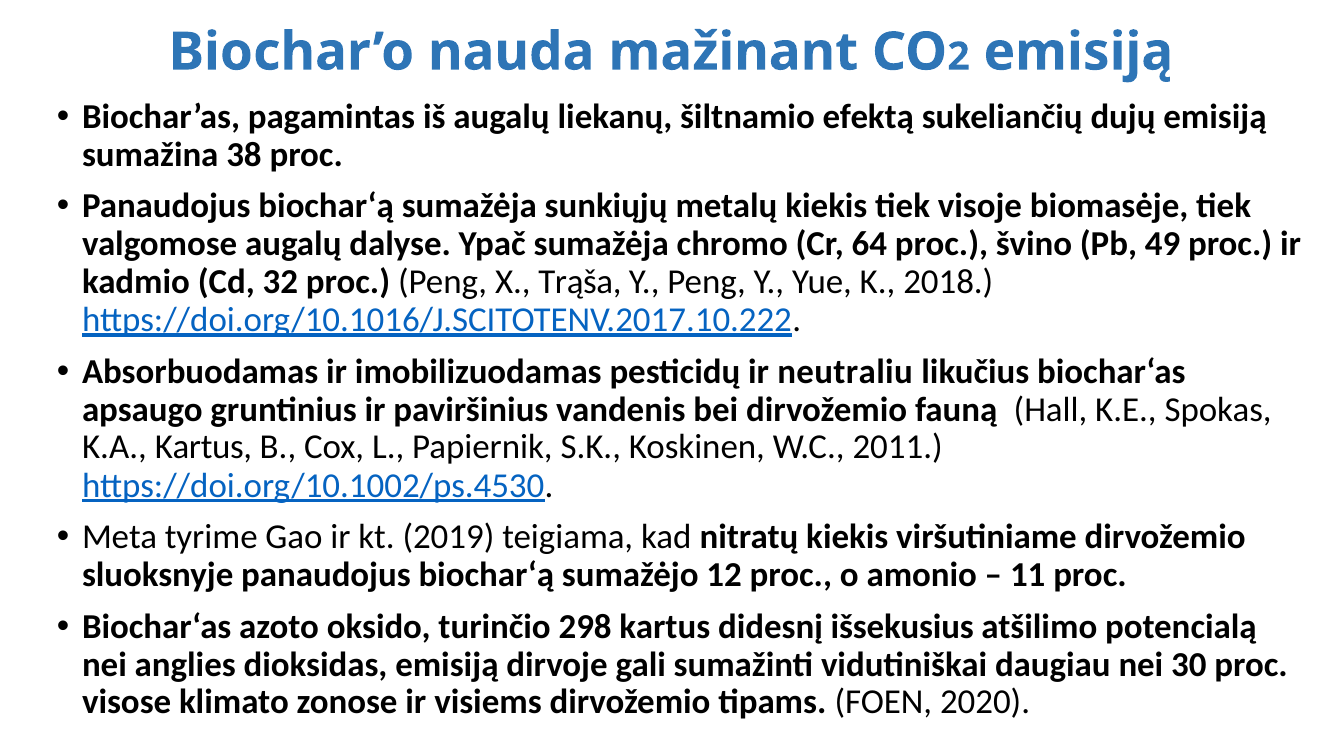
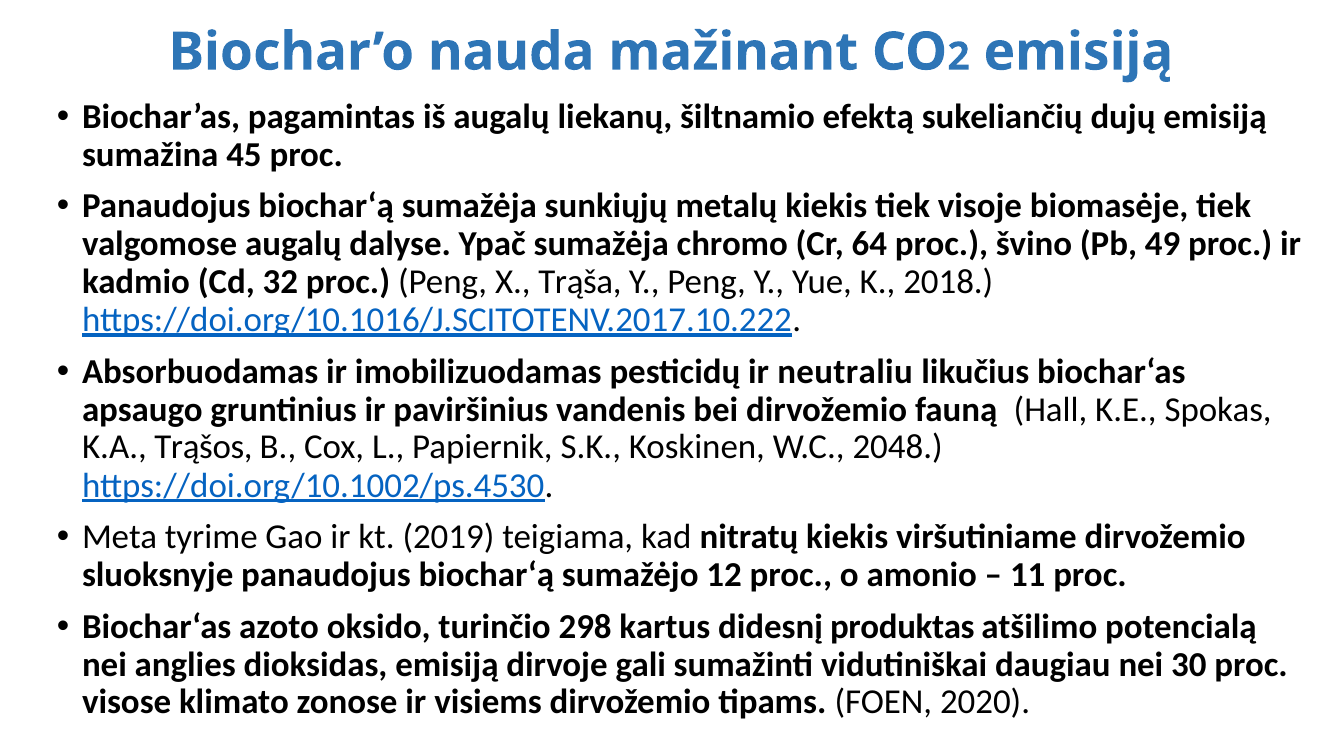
38: 38 -> 45 (244, 155)
K.A Kartus: Kartus -> Trąšos (203, 447)
2011: 2011 -> 2048 (898, 447)
išsekusius: išsekusius -> produktas (902, 627)
